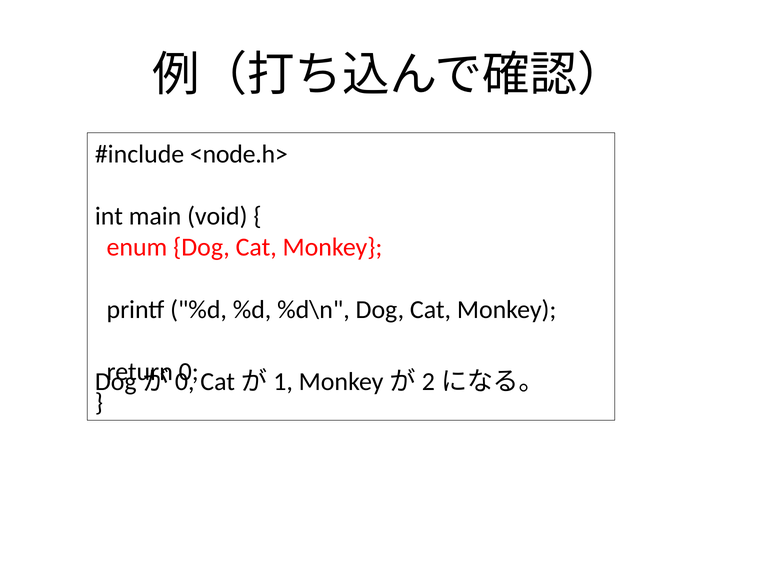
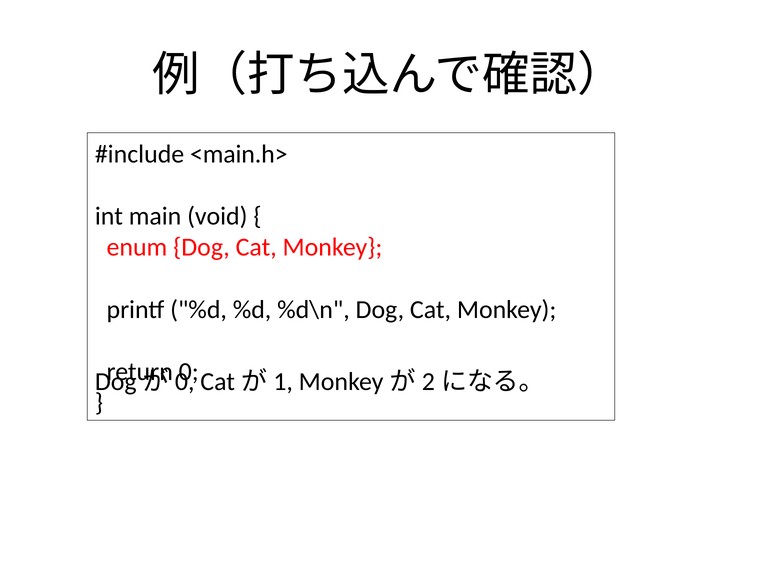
<node.h>: <node.h> -> <main.h> (239, 154)
